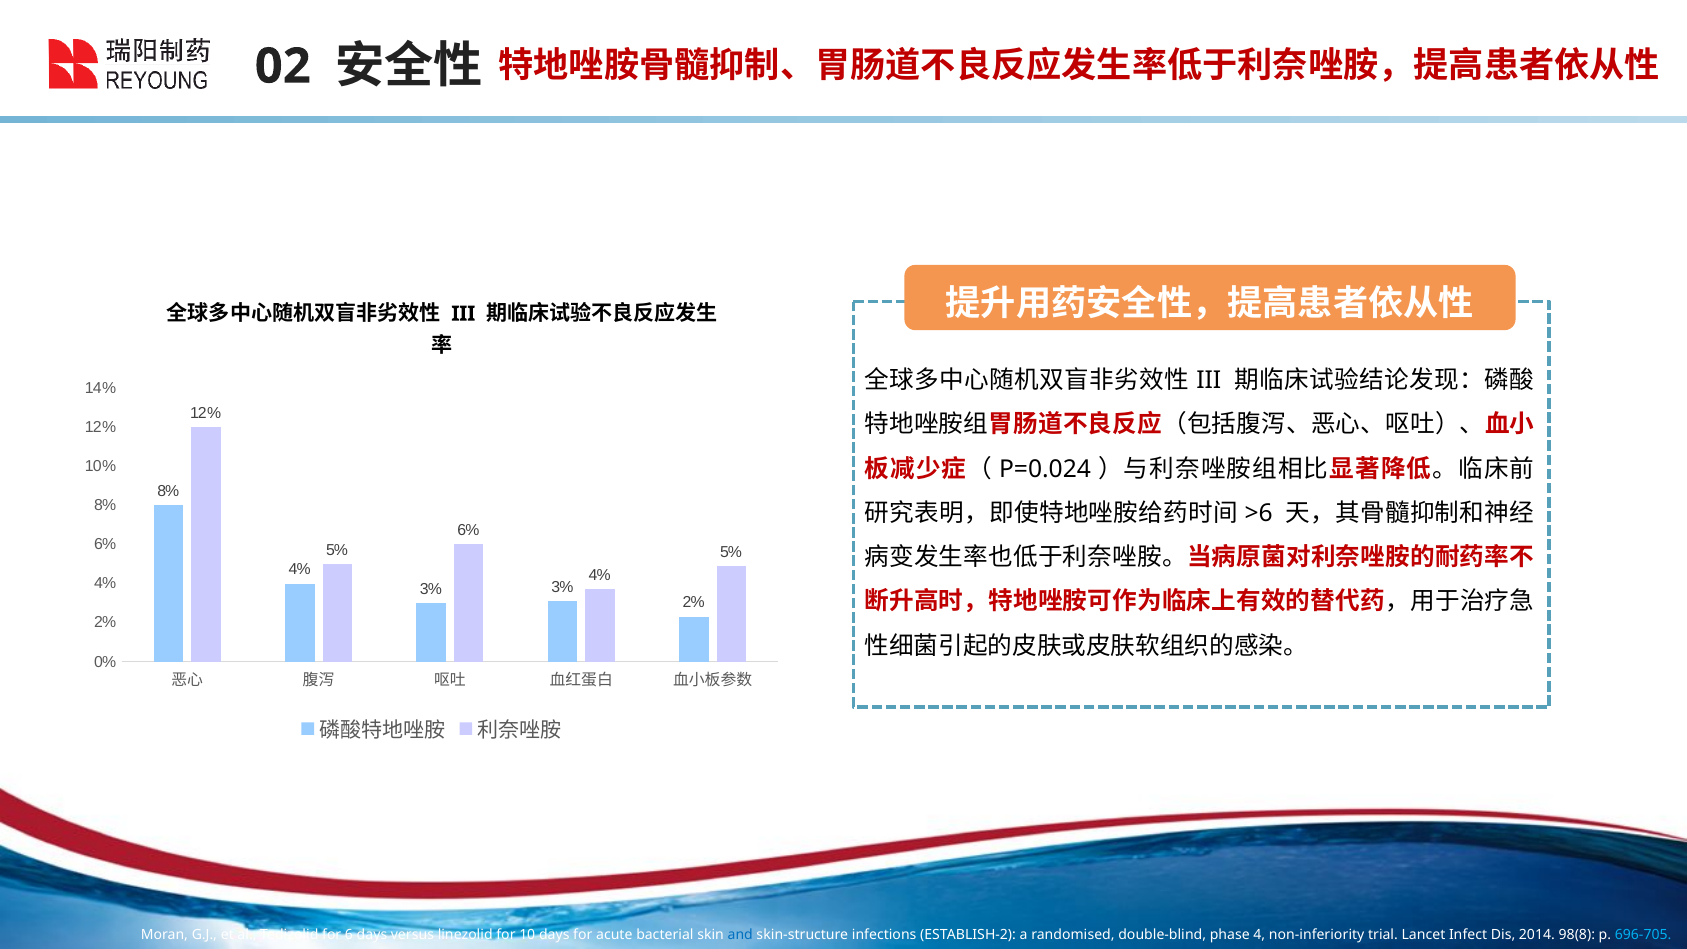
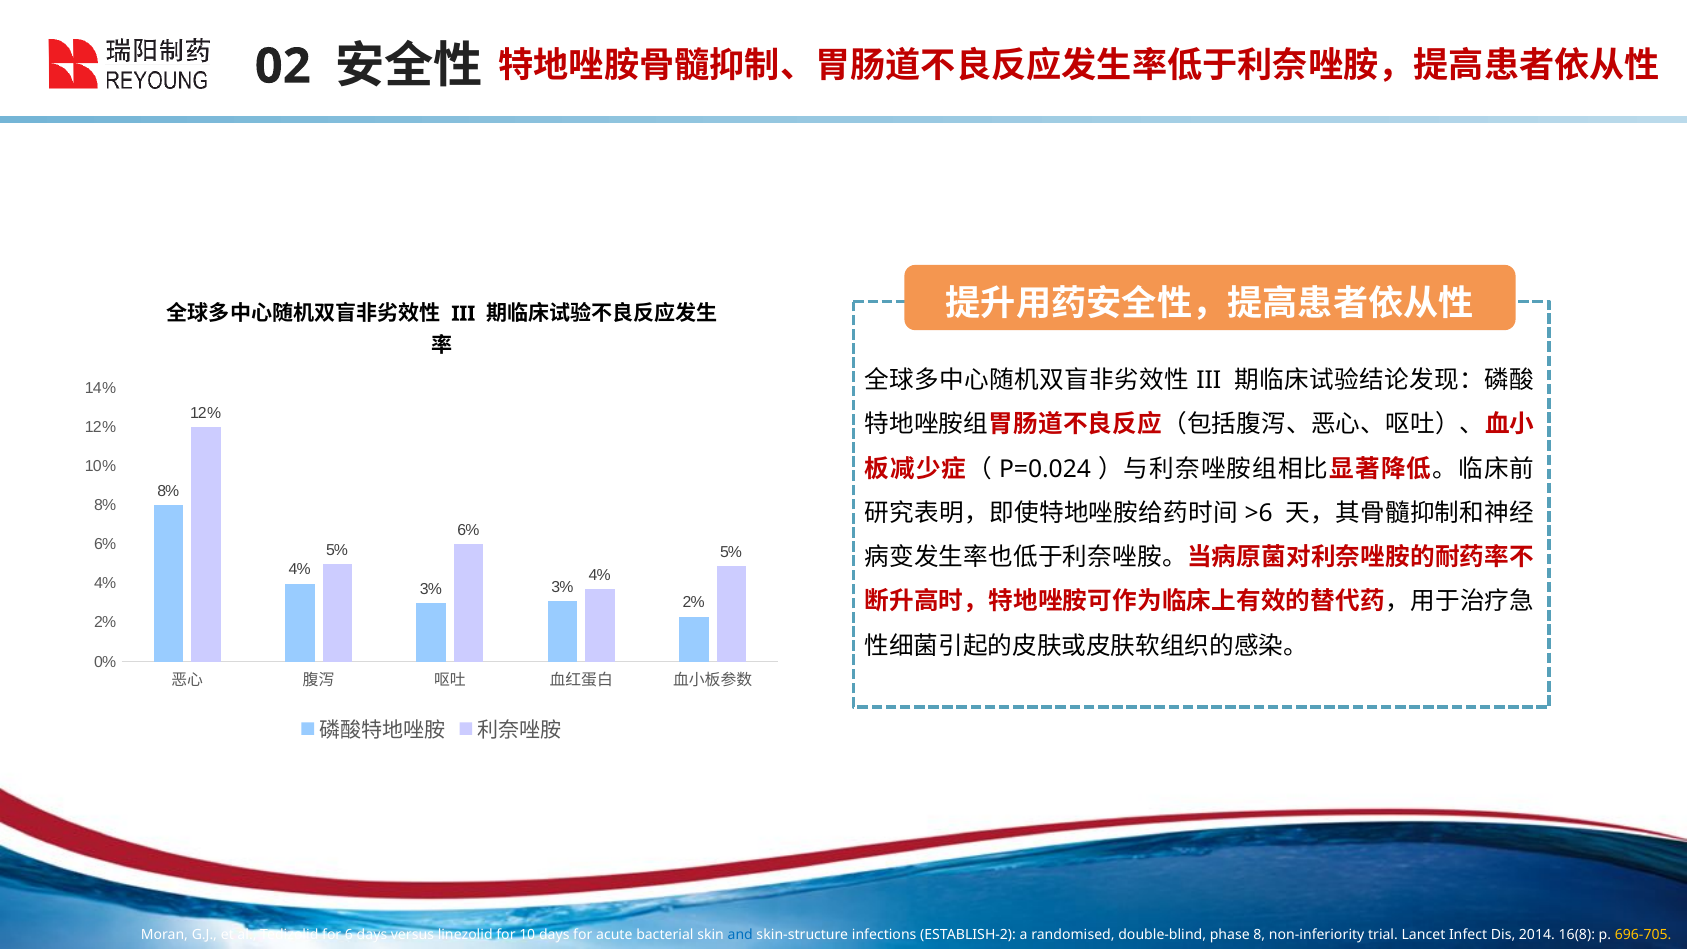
4: 4 -> 8 (1259, 935)
98(8: 98(8 -> 16(8 (1577, 935)
696-705 colour: light blue -> yellow (1643, 935)
